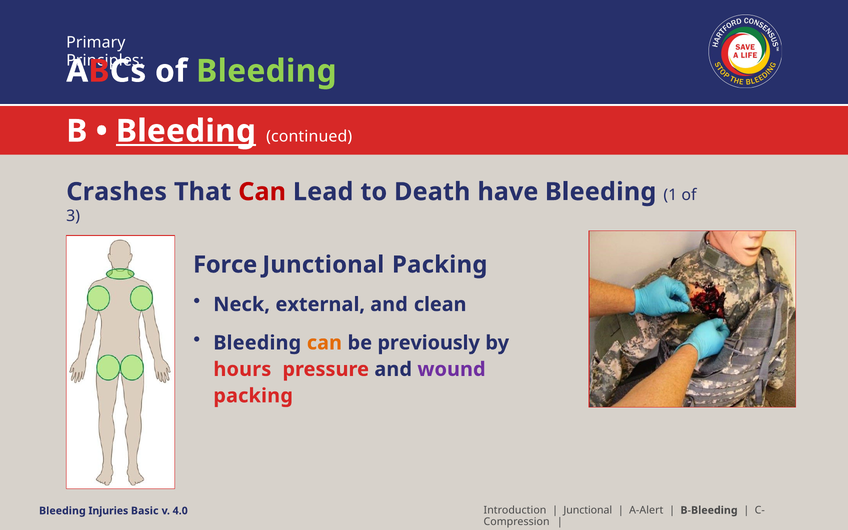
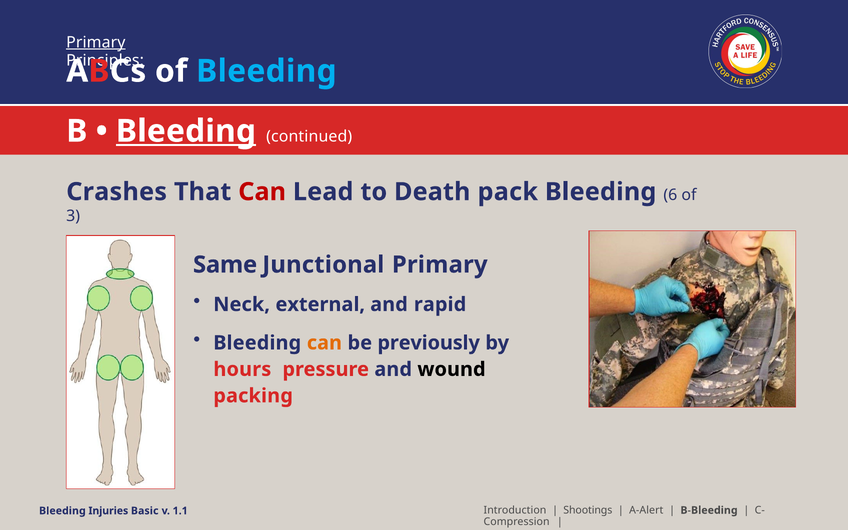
Primary underline: none -> present (96, 42)
Bleeding colour: light green -> light blue (266, 71)
have: have -> pack (508, 192)
1: 1 -> 6 (670, 195)
Force: Force -> Same (225, 265)
Junctional Packing: Packing -> Primary (440, 265)
clean: clean -> rapid (440, 304)
wound colour: purple -> black (452, 369)
Junctional: Junctional -> Shootings (588, 510)
4.0: 4.0 -> 1.1 (180, 511)
